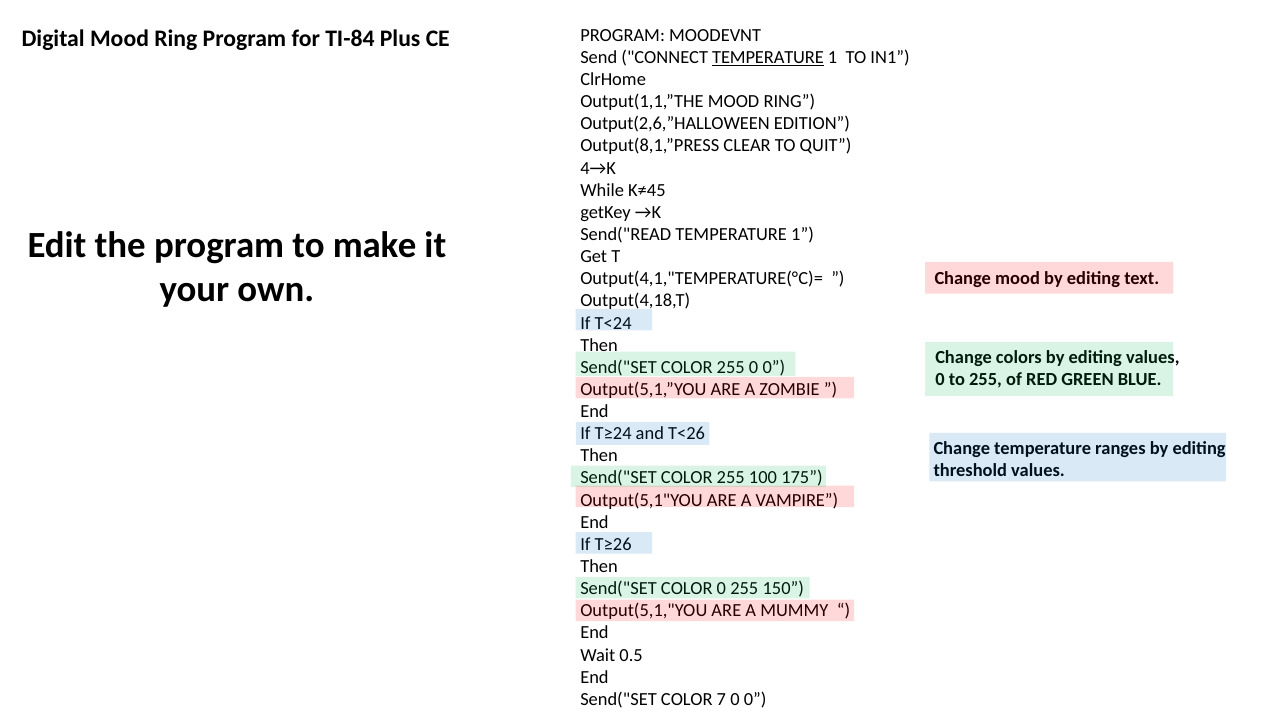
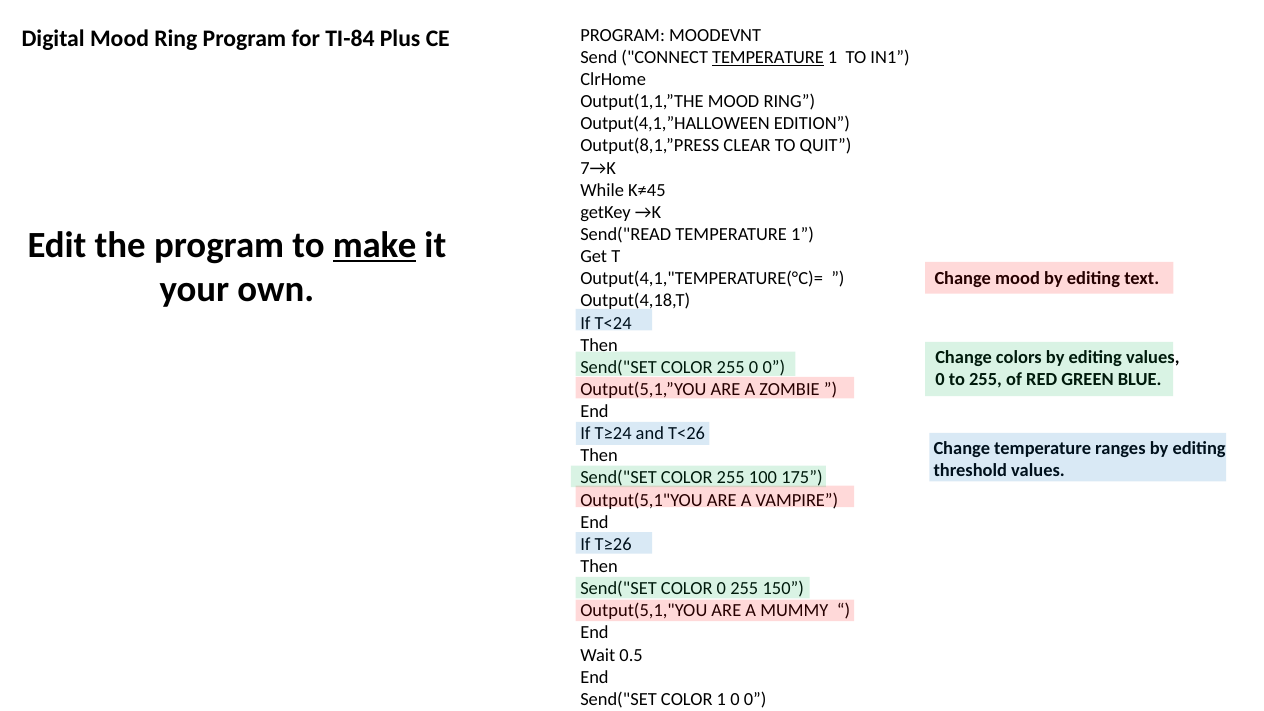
Output(2,6,”HALLOWEEN: Output(2,6,”HALLOWEEN -> Output(4,1,”HALLOWEEN (675, 124)
4→K: 4→K -> 7→K (598, 168)
make underline: none -> present (375, 245)
COLOR 7: 7 -> 1 (721, 699)
